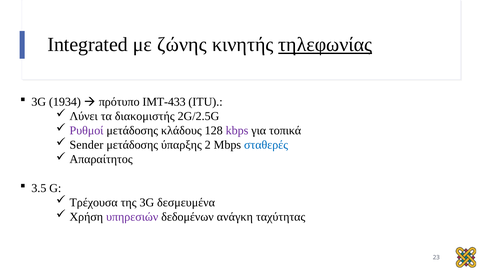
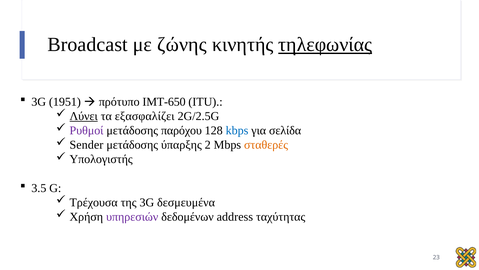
Integrated: Integrated -> Broadcast (88, 45)
1934: 1934 -> 1951 (65, 102)
IMT-433: IMT-433 -> IMT-650 (164, 102)
Λύνει underline: none -> present (84, 116)
διακομιστής: διακομιστής -> εξασφαλίζει (145, 116)
κλάδους: κλάδους -> παρόχου (181, 130)
kbps colour: purple -> blue (237, 130)
τοπικά: τοπικά -> σελίδα (285, 130)
σταθερές colour: blue -> orange (266, 145)
Απαραίτητος: Απαραίτητος -> Υπολογιστής (101, 159)
ανάγκη: ανάγκη -> address (235, 216)
